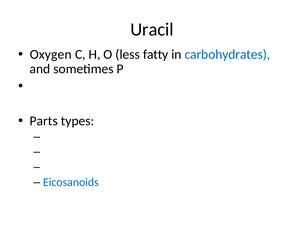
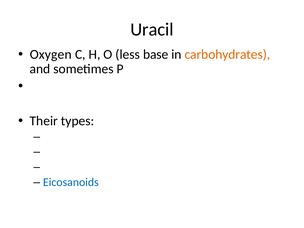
fatty: fatty -> base (156, 54)
carbohydrates colour: blue -> orange (227, 54)
Parts: Parts -> Their (44, 121)
